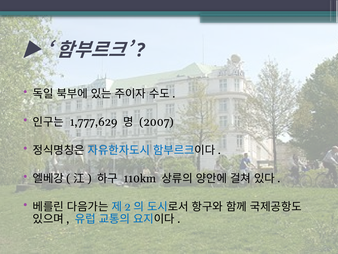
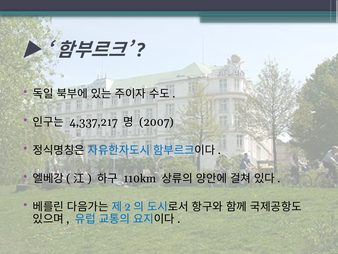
1,777,629: 1,777,629 -> 4,337,217 (94, 122)
